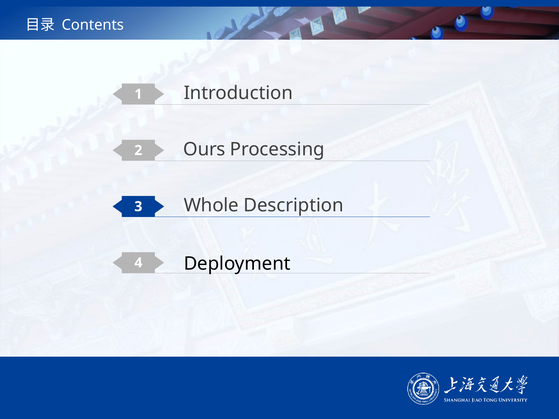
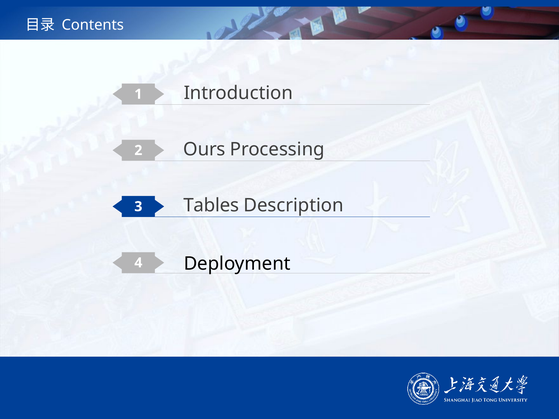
Whole: Whole -> Tables (211, 206)
